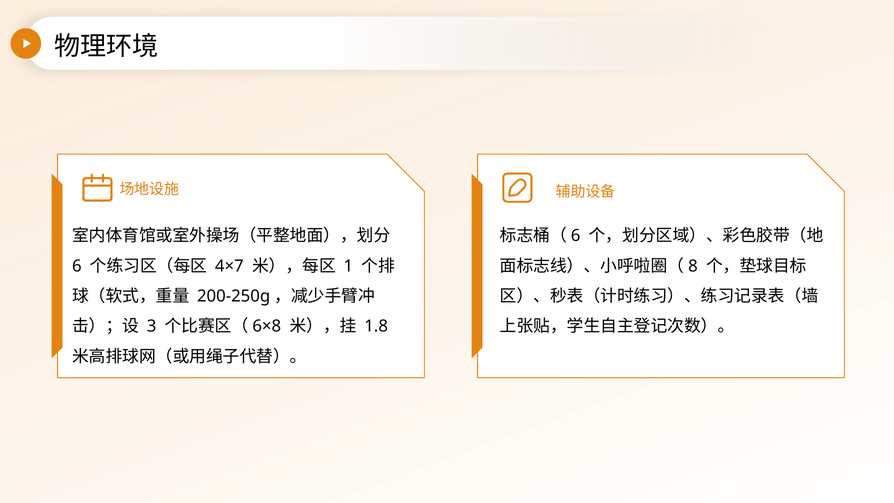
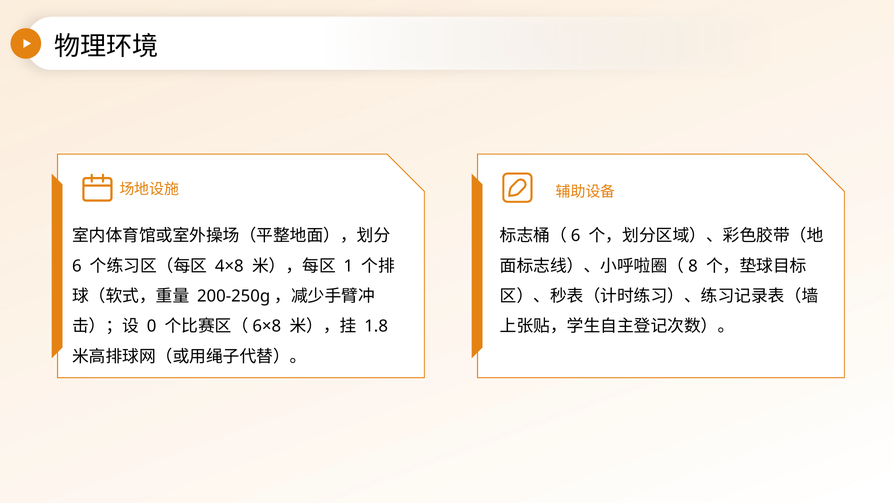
4×7: 4×7 -> 4×8 (229, 266)
3: 3 -> 0 (152, 326)
